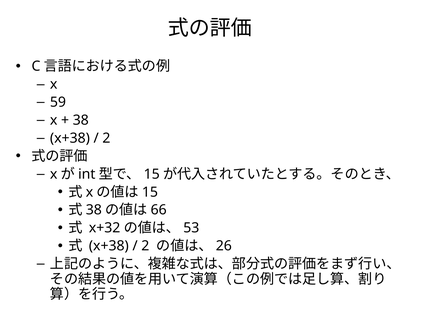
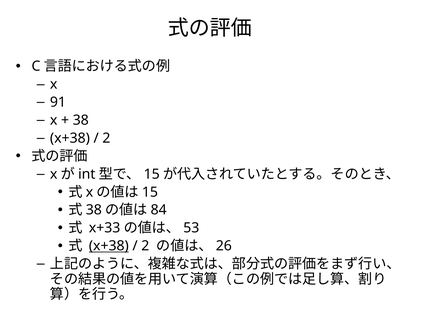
59: 59 -> 91 (58, 102)
66: 66 -> 84 (159, 210)
x+32: x+32 -> x+33 (105, 228)
x+38 underline: none -> present (109, 246)
